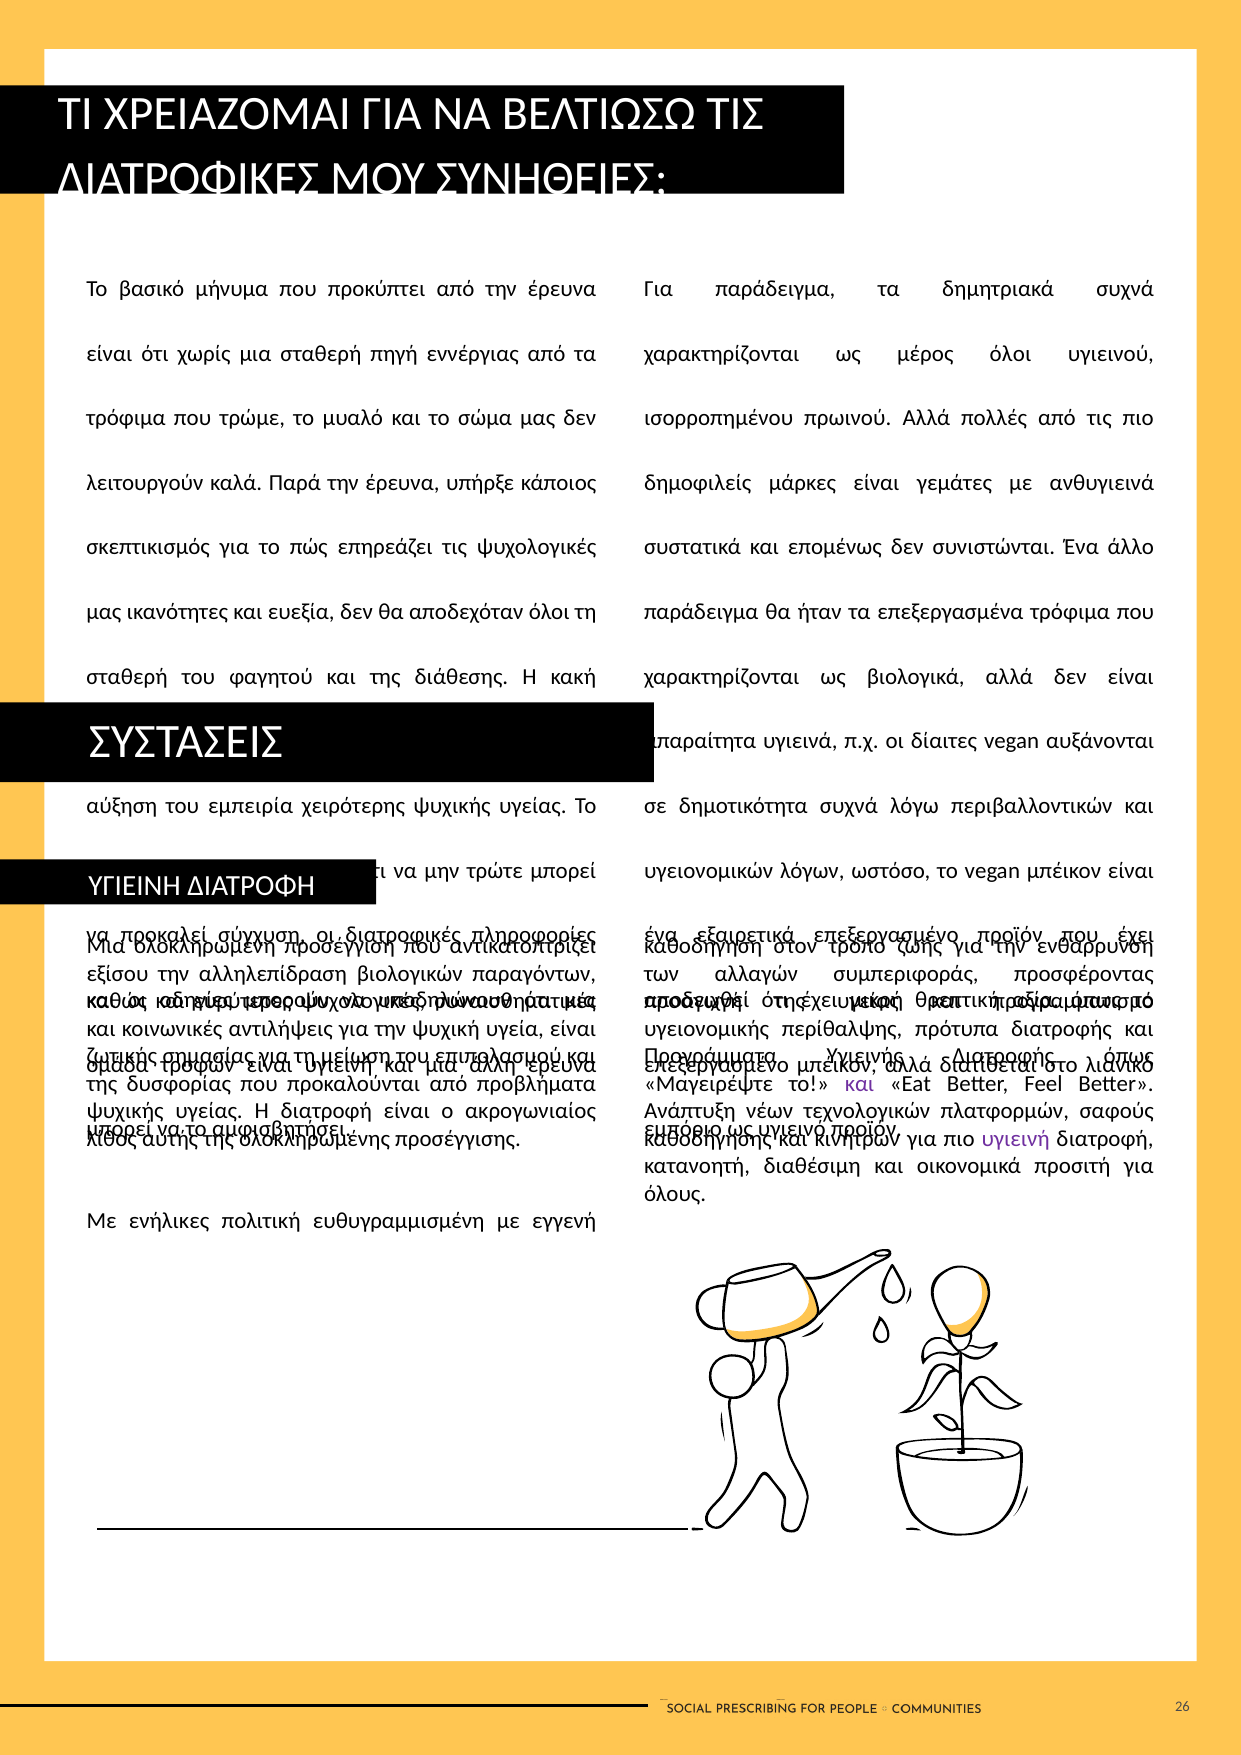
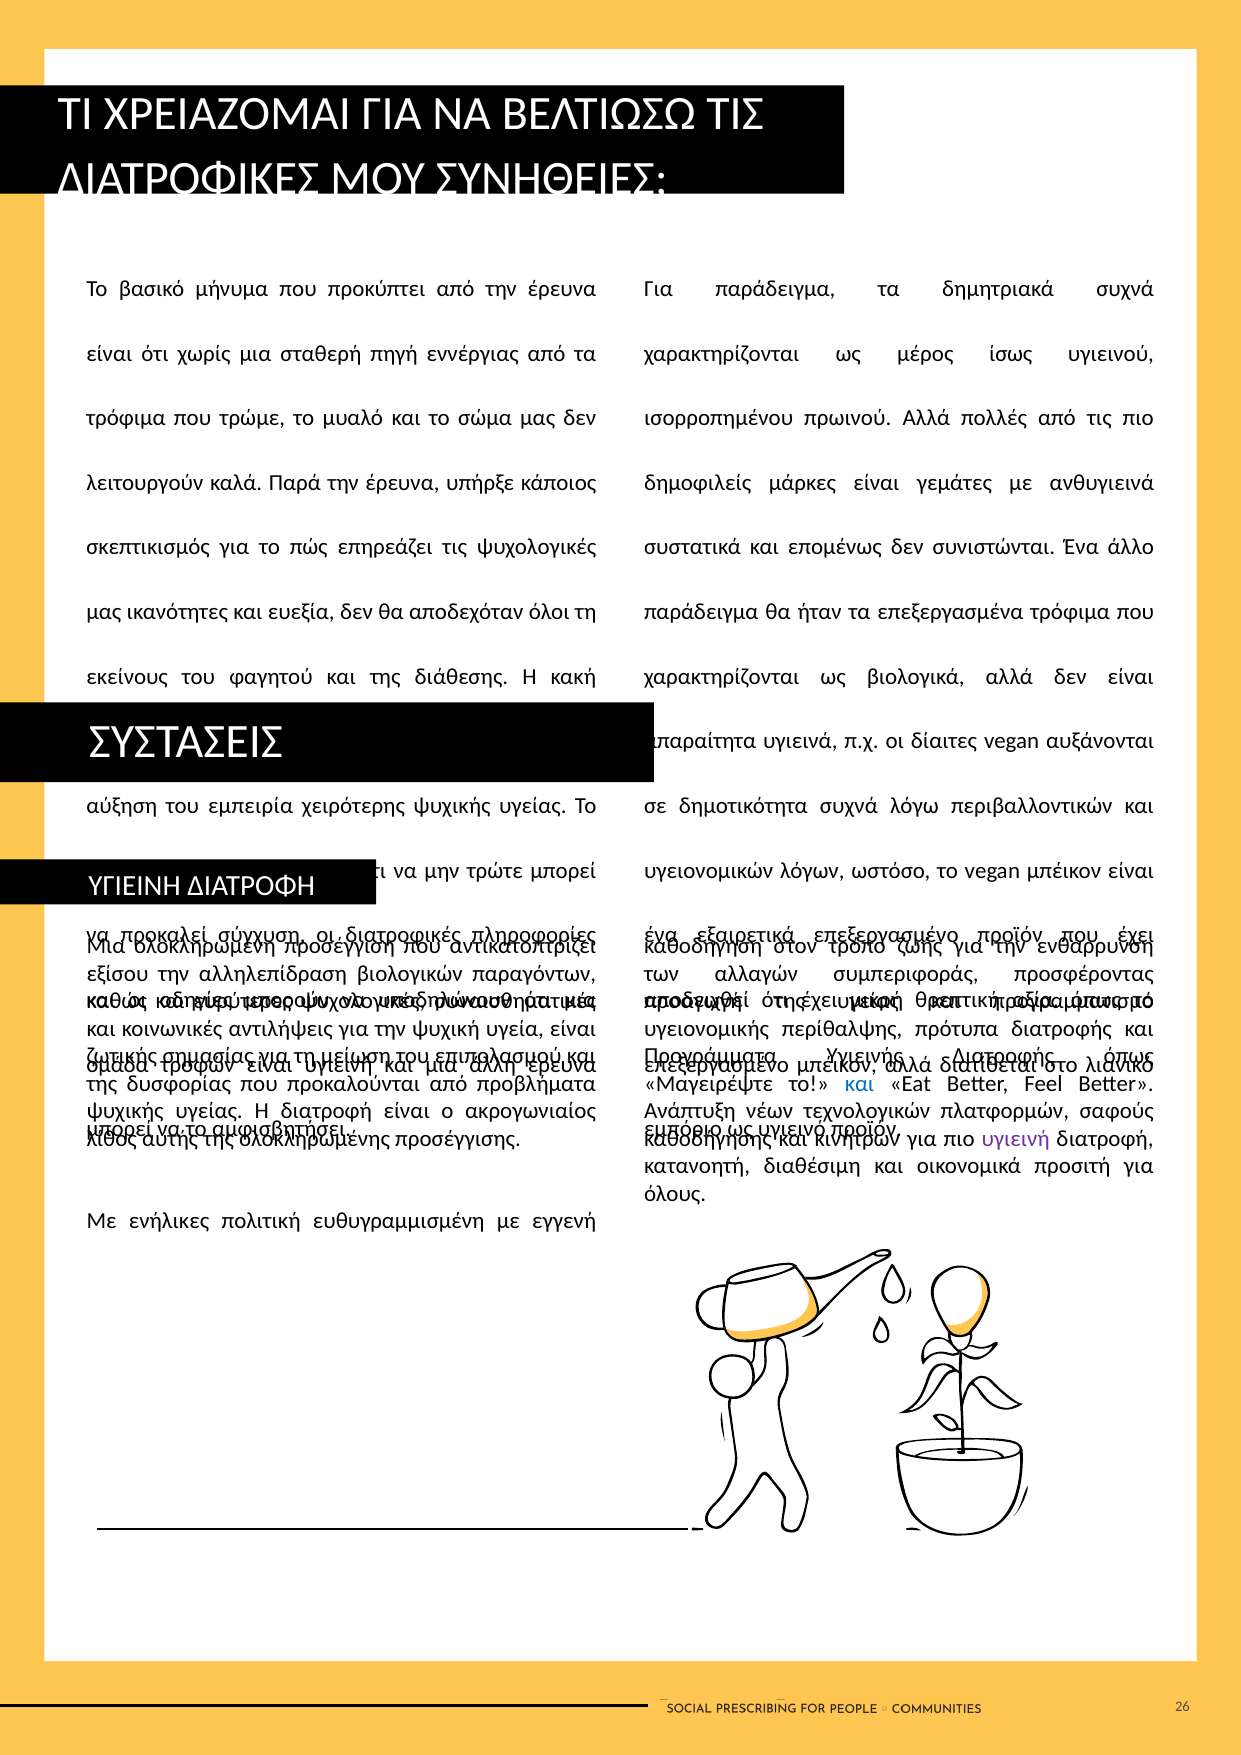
μέρος όλοι: όλοι -> ίσως (1011, 353)
σταθερή: σταθερή -> εκείνους (127, 677)
και colour: purple -> blue (860, 1084)
